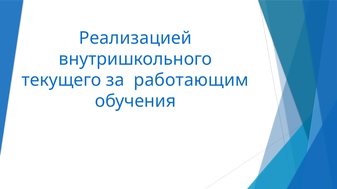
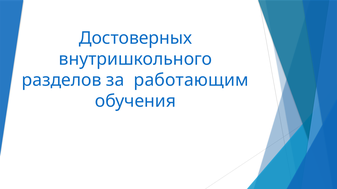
Реализацией: Реализацией -> Достоверных (135, 38)
текущего: текущего -> разделов (62, 80)
